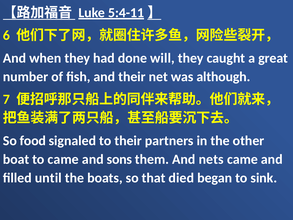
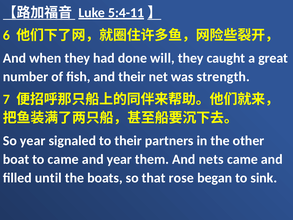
although: although -> strength (223, 77)
So food: food -> year (33, 141)
and sons: sons -> year (119, 159)
died: died -> rose (181, 178)
